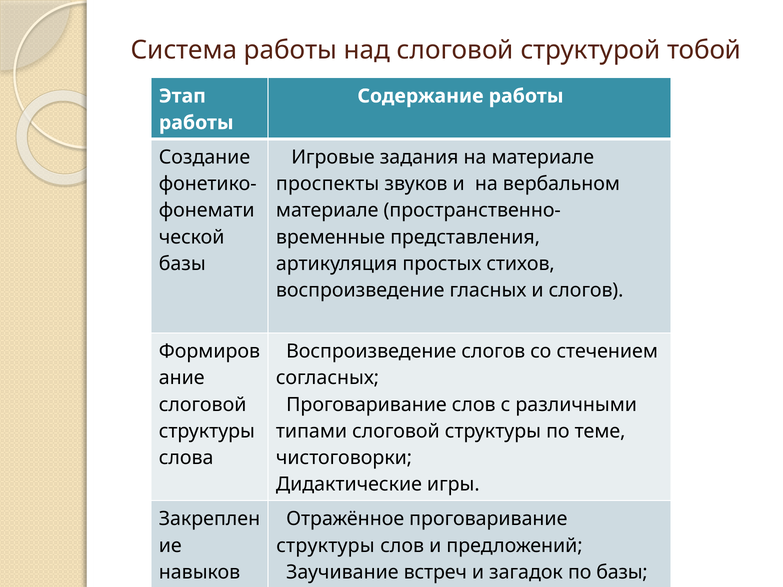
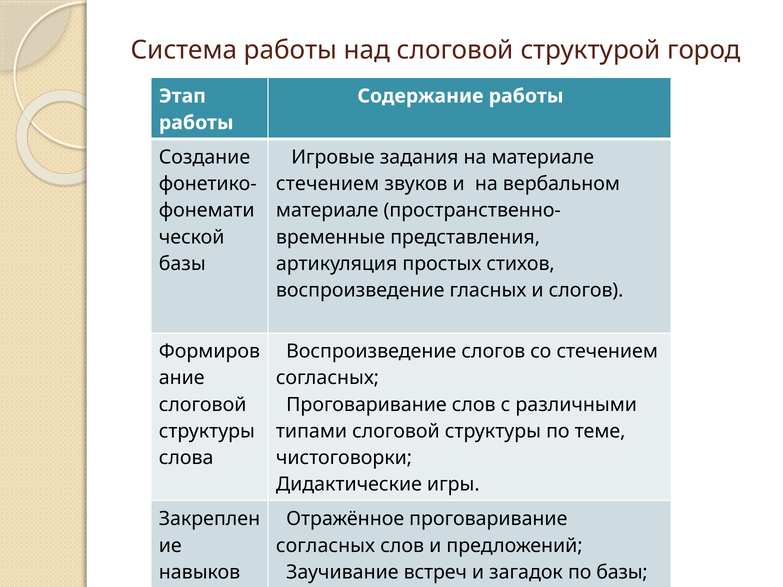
тобой: тобой -> город (704, 50)
проспекты: проспекты -> стечением (328, 184)
структуры: структуры -> согласных (326, 546)
